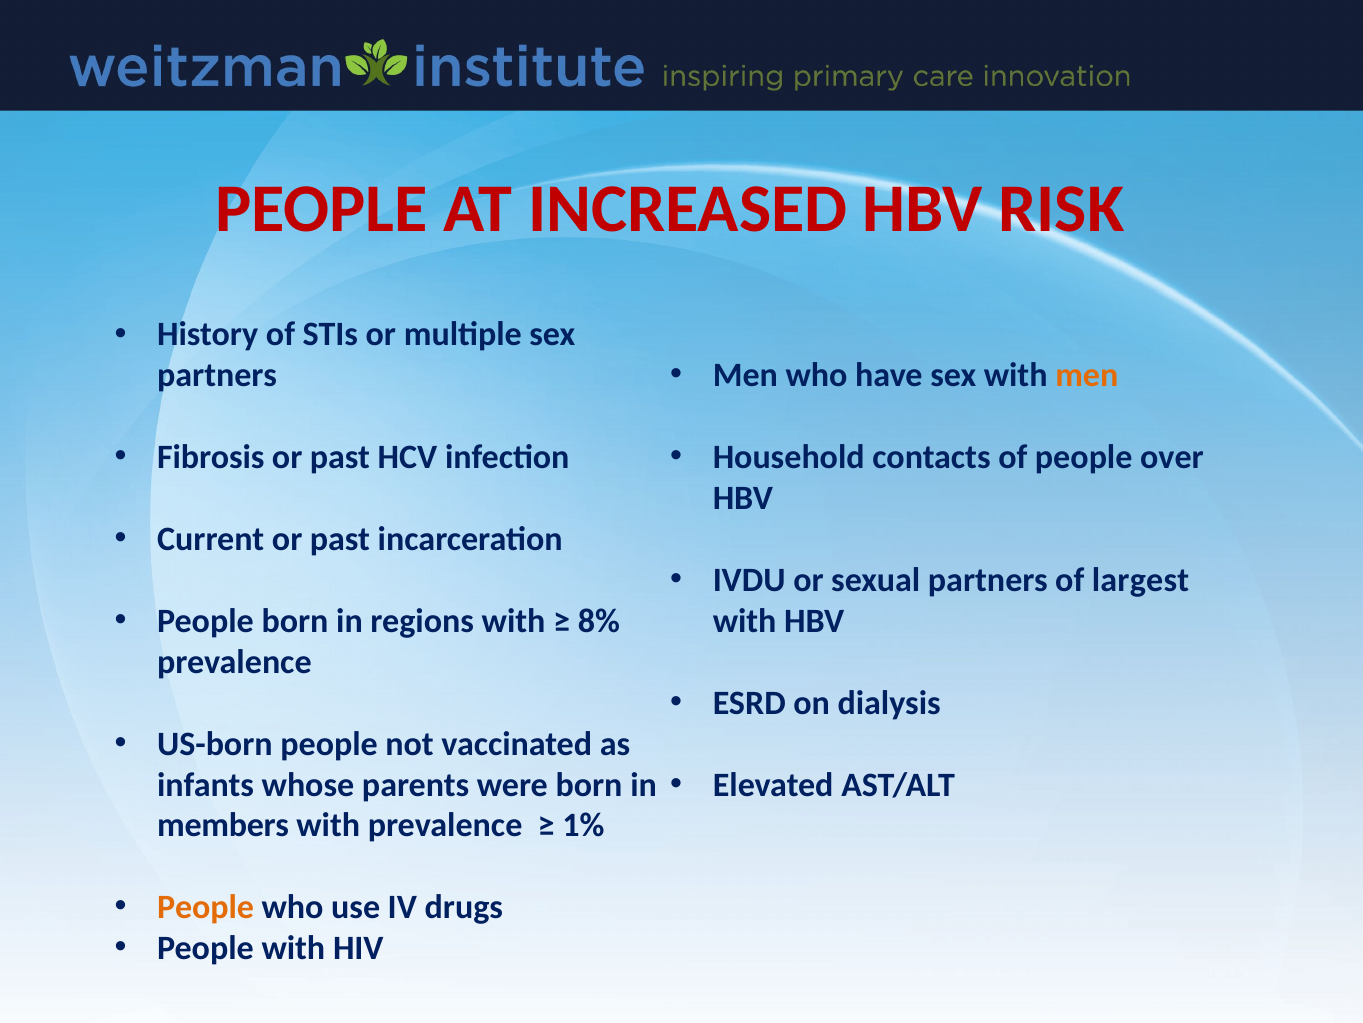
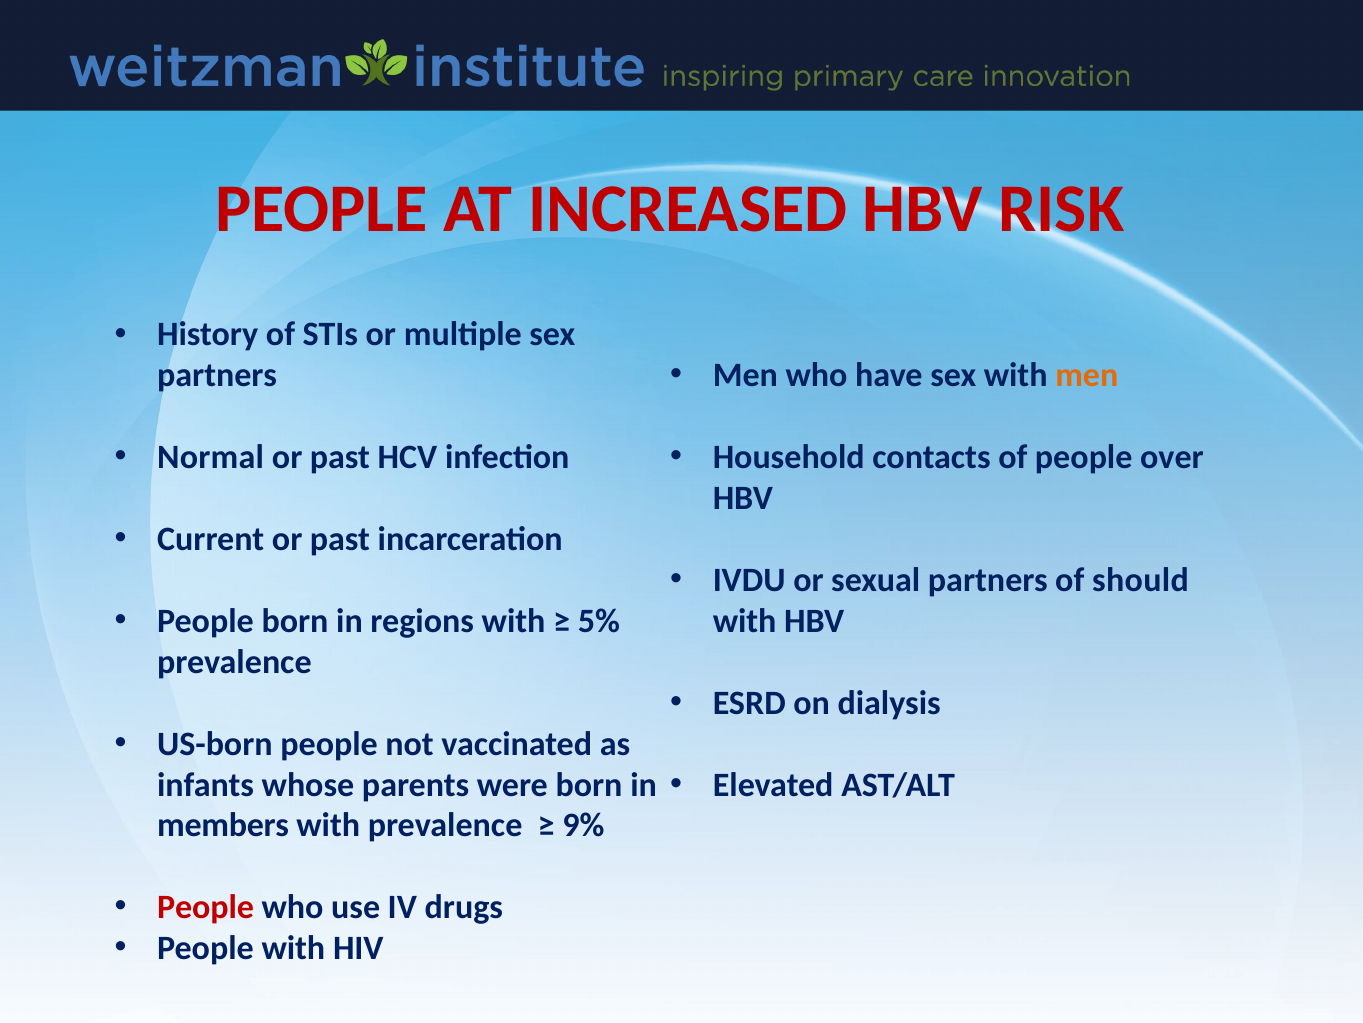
Fibrosis: Fibrosis -> Normal (211, 457)
largest: largest -> should (1140, 580)
8%: 8% -> 5% (599, 621)
1%: 1% -> 9% (583, 825)
People colour: orange -> red (206, 907)
